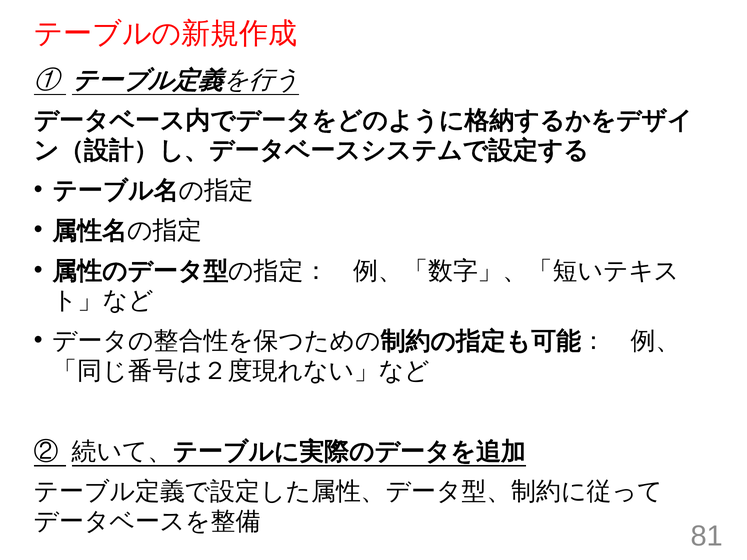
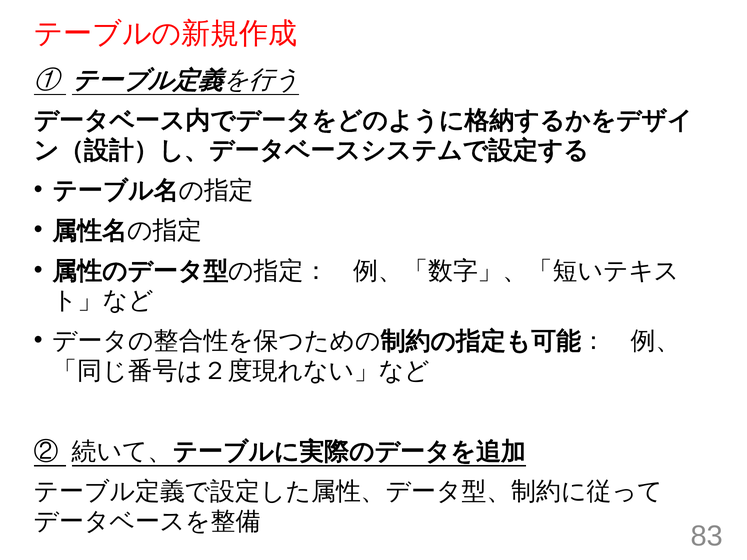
81: 81 -> 83 (707, 536)
